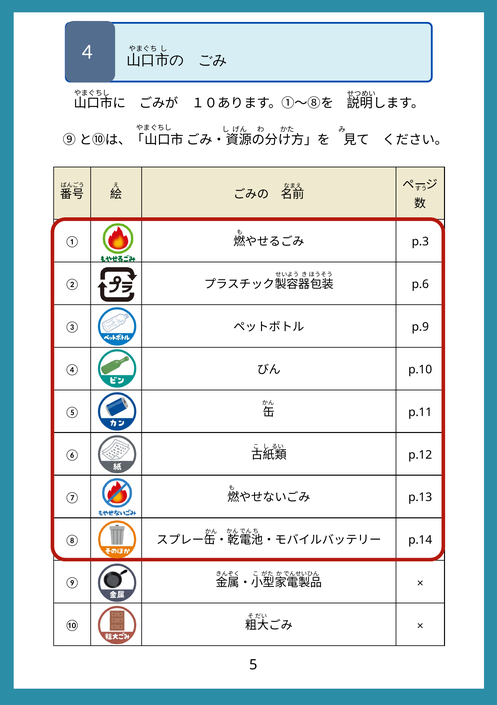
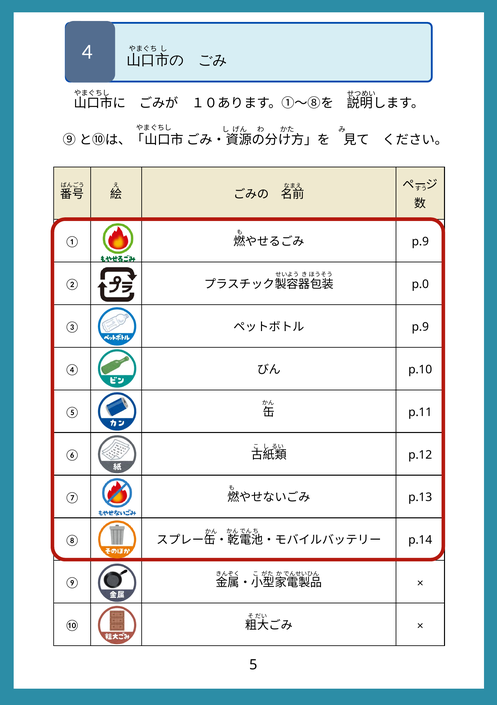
p.3: p.3 -> p.9 (420, 242)
p.6: p.6 -> p.0 (420, 285)
